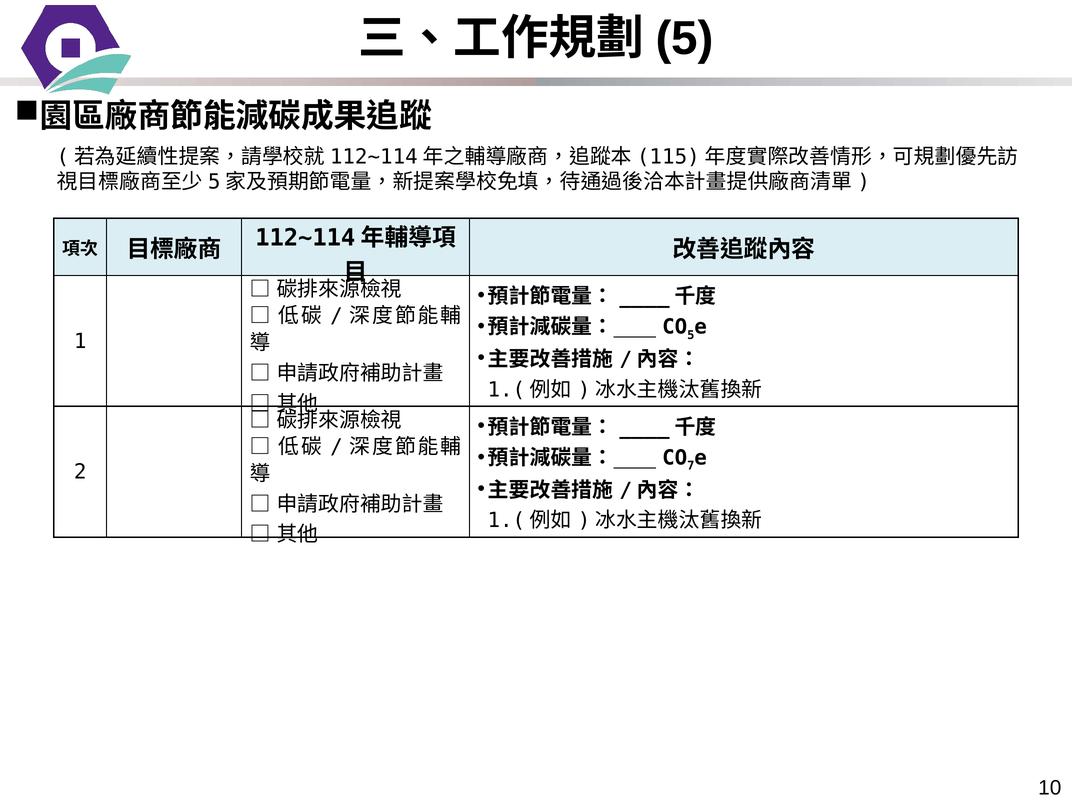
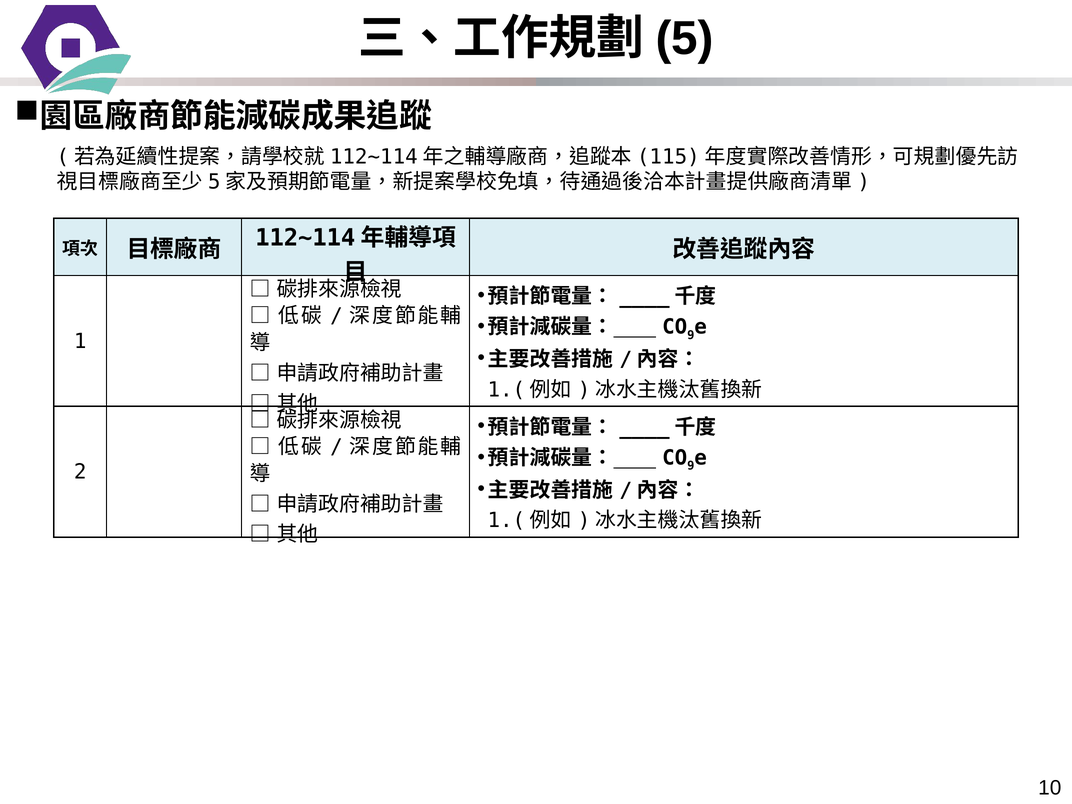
5: 5 -> 9 (691, 335)
7: 7 -> 9 (691, 466)
